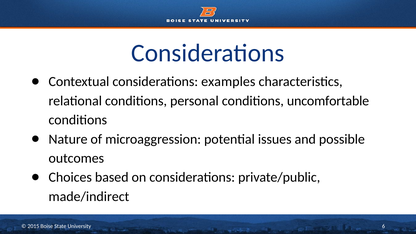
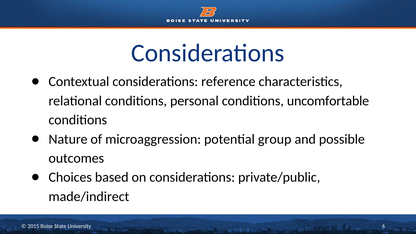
examples: examples -> reference (228, 82)
issues: issues -> group (275, 139)
